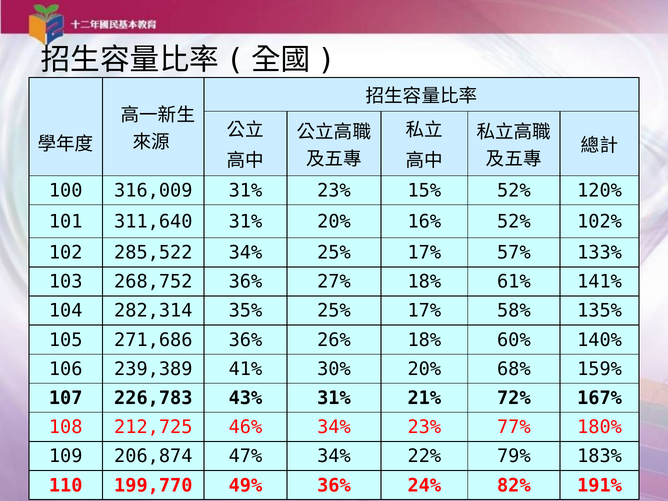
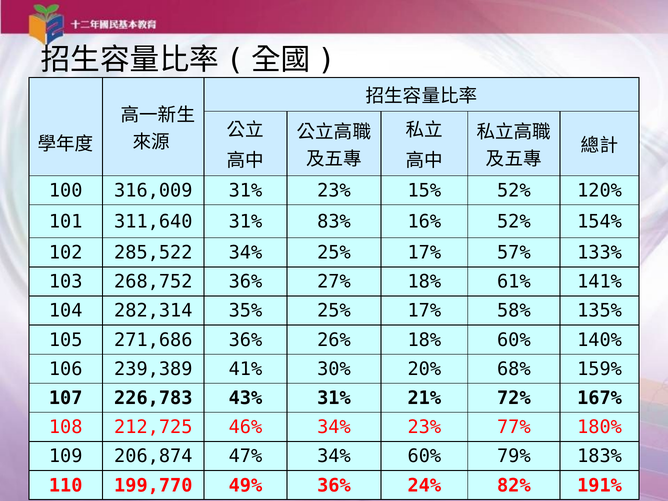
31% 20%: 20% -> 83% (334, 222)
102%: 102% -> 154% (600, 222)
34% 22%: 22% -> 60% (424, 456)
